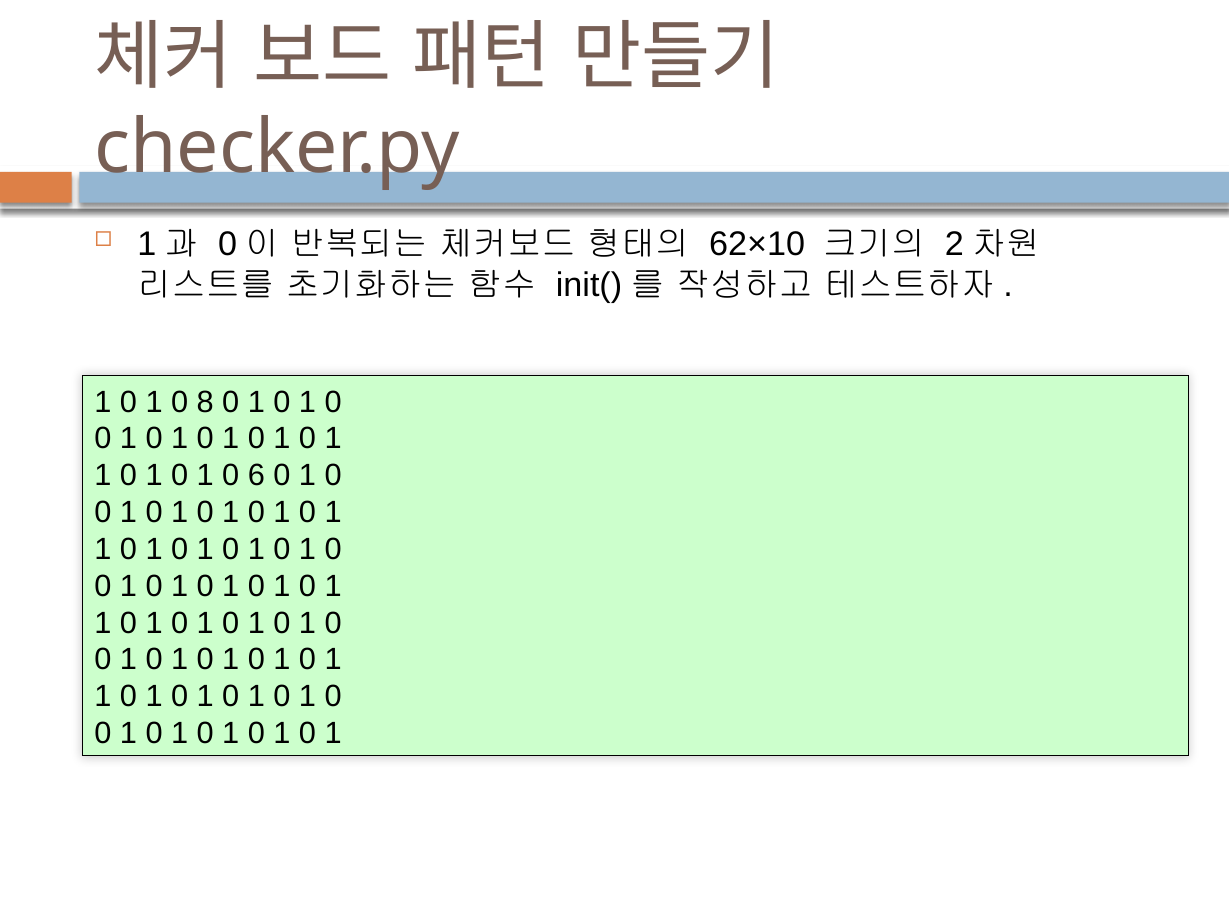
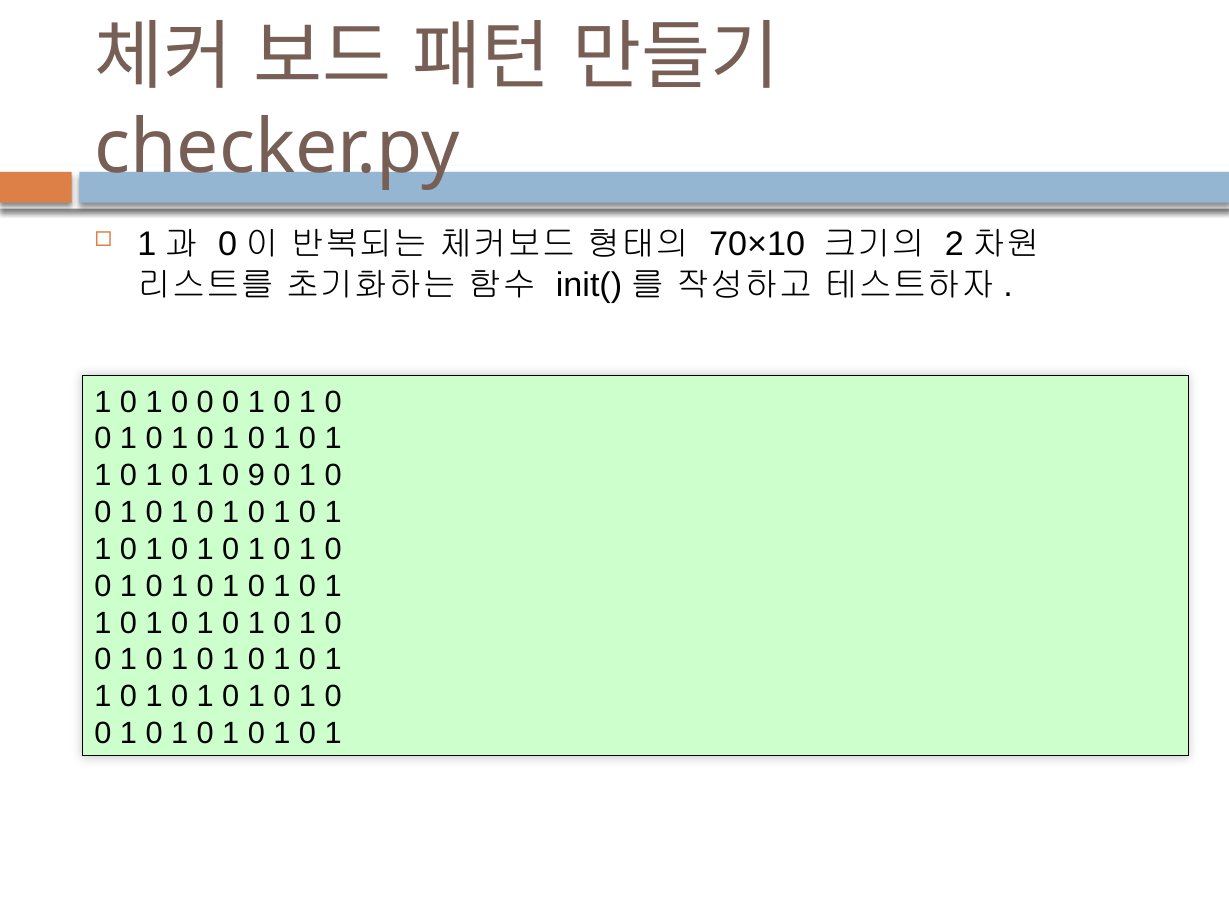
62×10: 62×10 -> 70×10 (757, 244)
8: 8 -> 0 (205, 402)
6: 6 -> 9 (256, 476)
